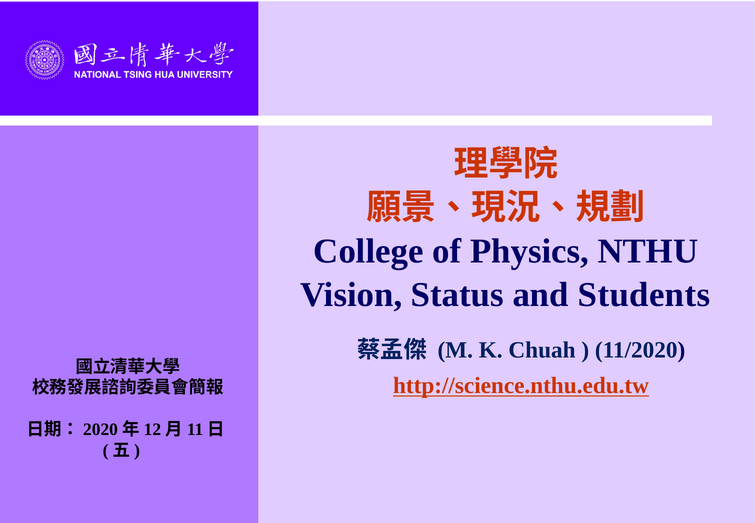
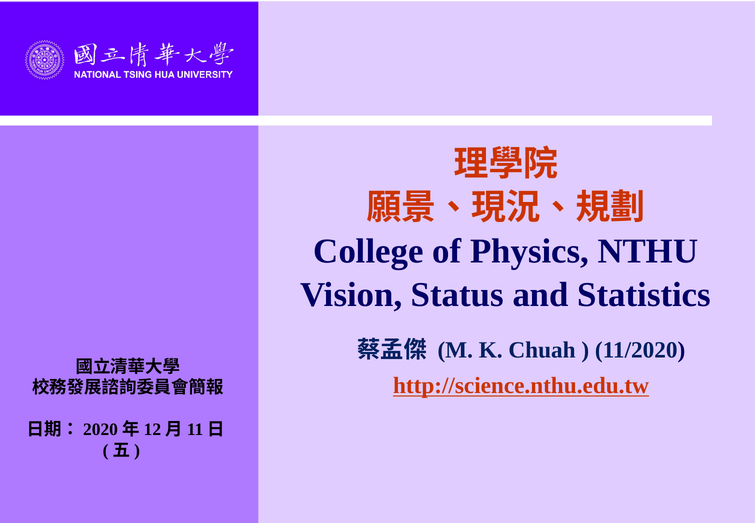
Students: Students -> Statistics (644, 295)
